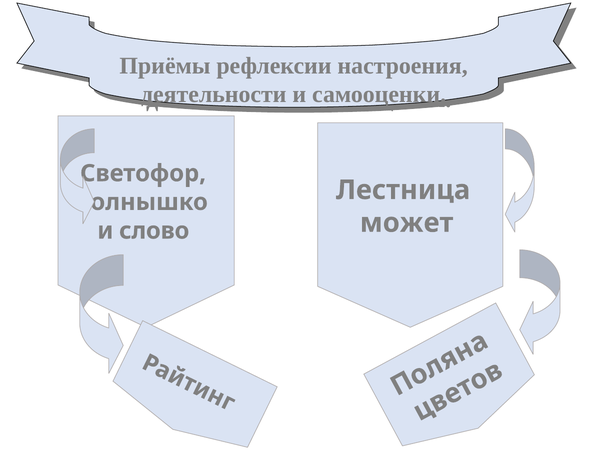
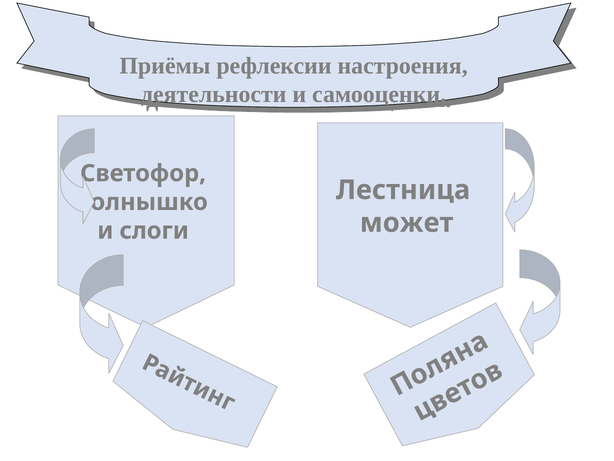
слово: слово -> слоги (154, 231)
